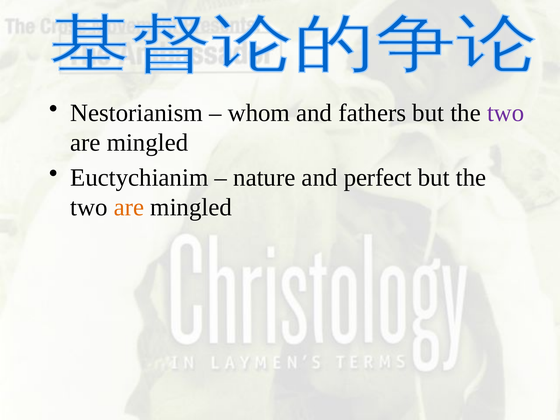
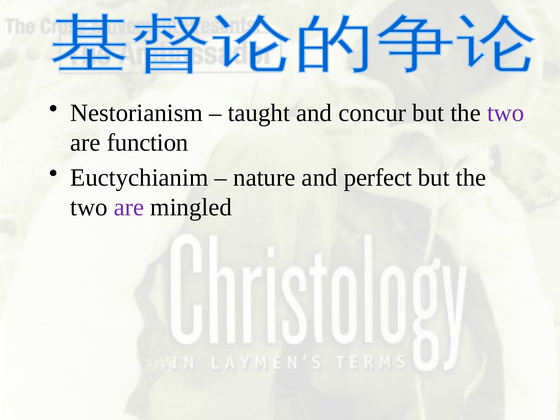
whom: whom -> taught (259, 113)
fathers: fathers -> concur (372, 113)
mingled: mingled -> function (148, 143)
are colour: orange -> purple (129, 207)
